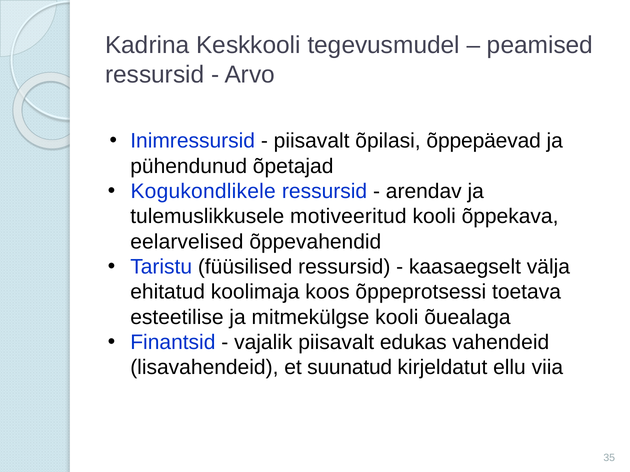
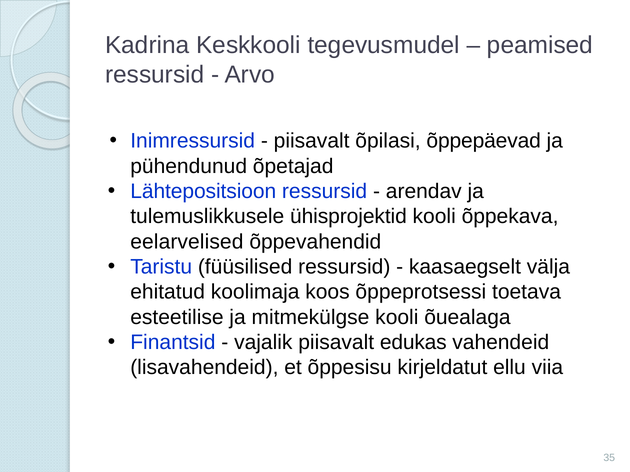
Kogukondlikele: Kogukondlikele -> Lähtepositsioon (203, 192)
motiveeritud: motiveeritud -> ühisprojektid (348, 217)
suunatud: suunatud -> õppesisu (350, 368)
